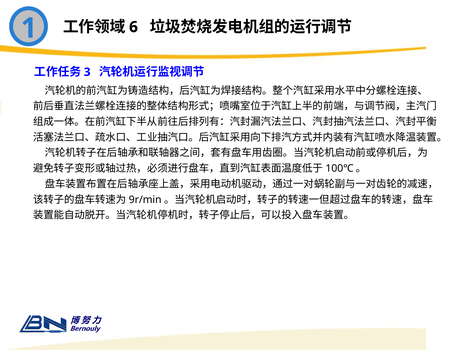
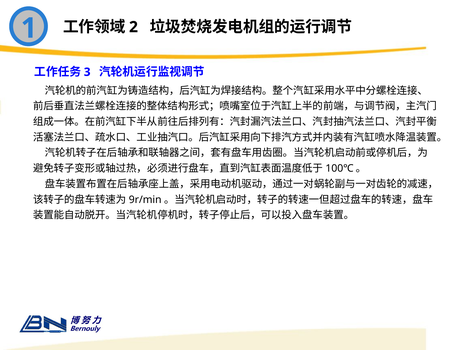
6: 6 -> 2 (133, 27)
